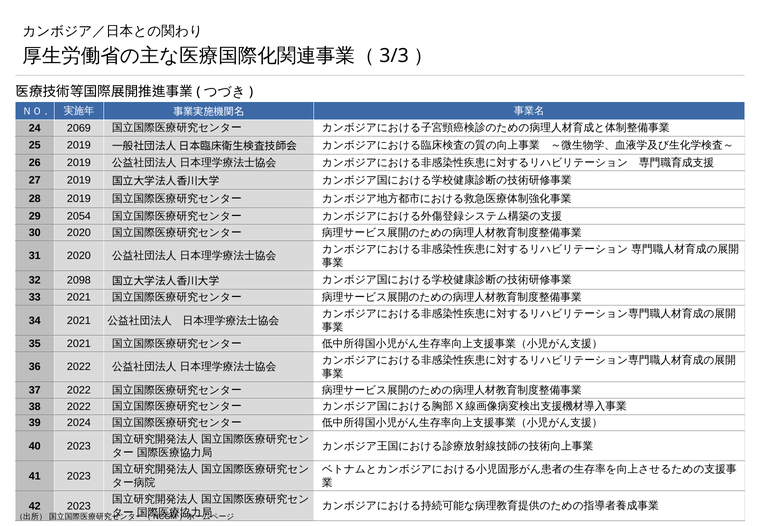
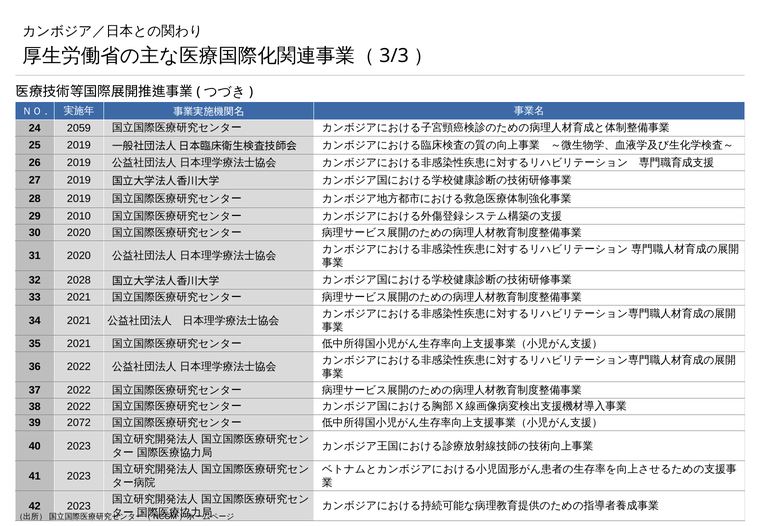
2069: 2069 -> 2059 (79, 128)
2054: 2054 -> 2010 (79, 216)
2098: 2098 -> 2028 (79, 280)
2024: 2024 -> 2072 (79, 423)
